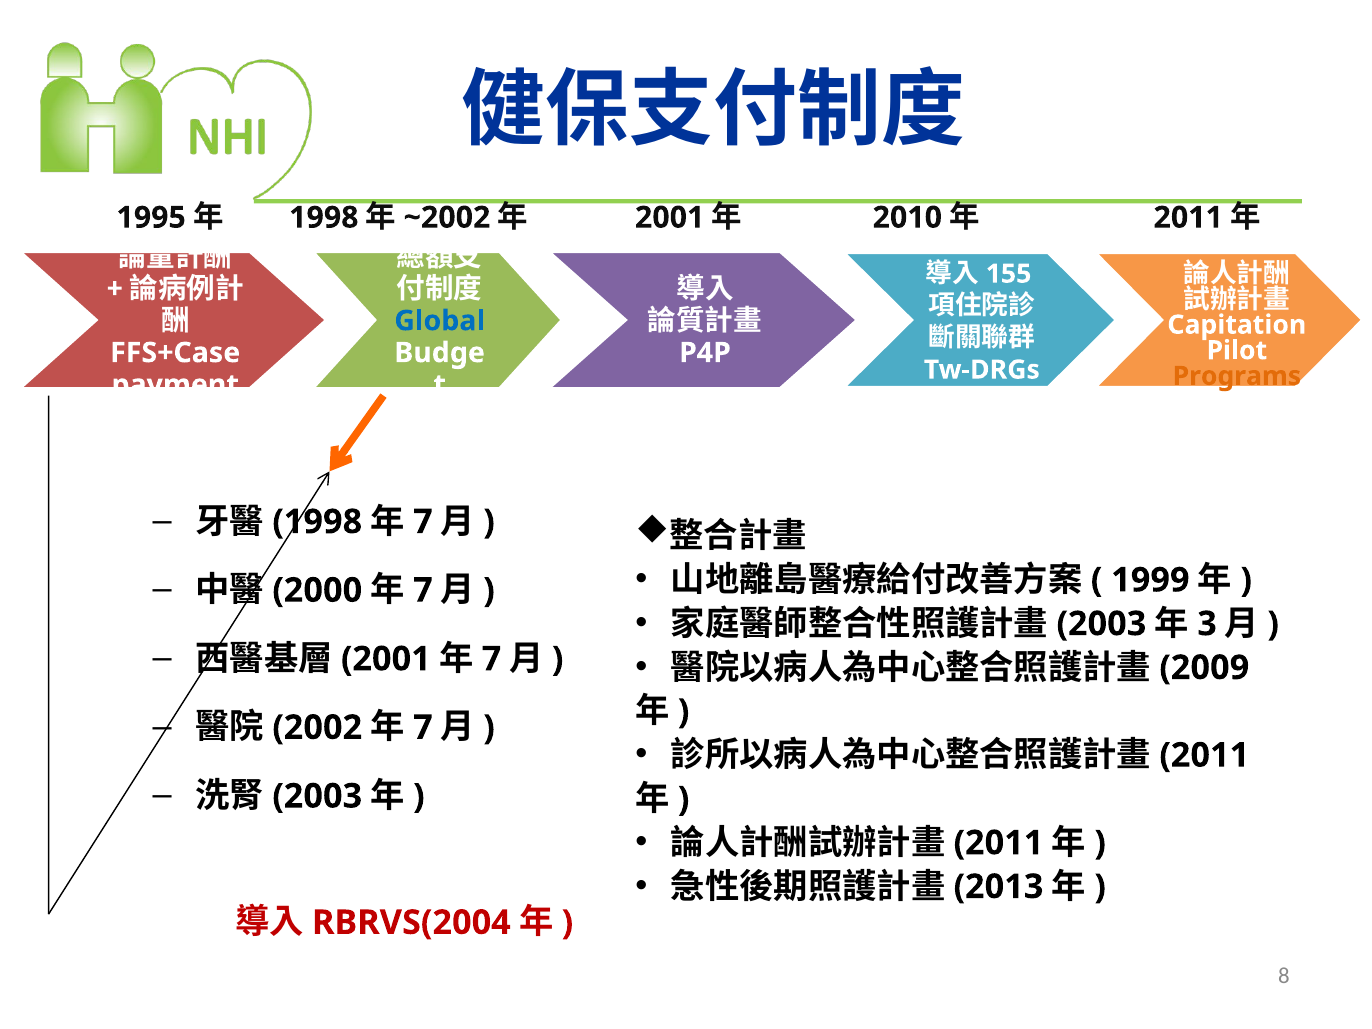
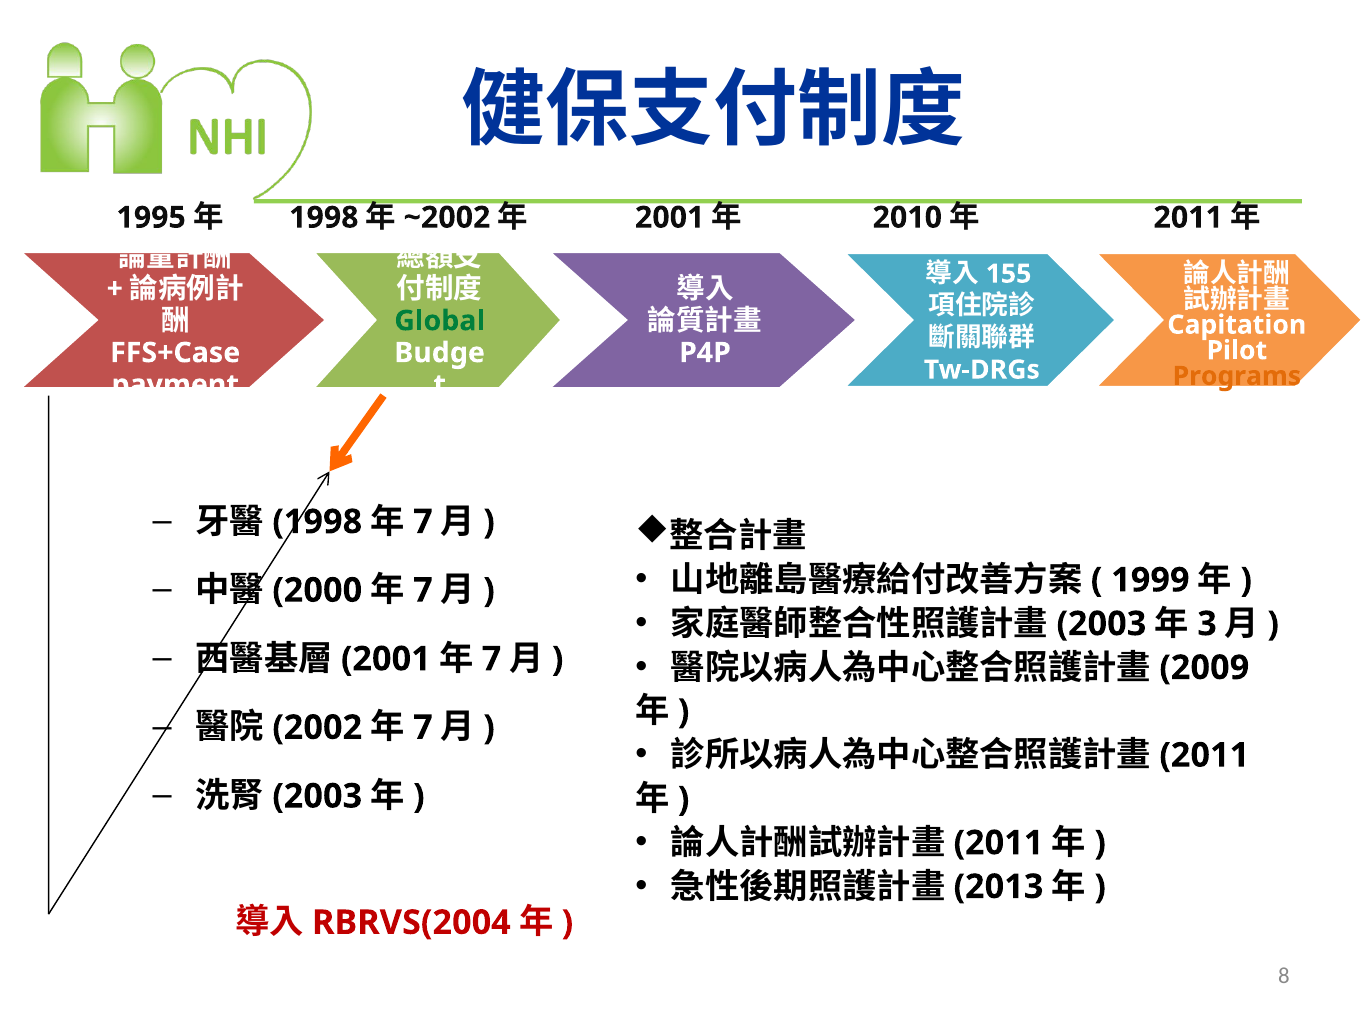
Global colour: blue -> green (440, 321)
